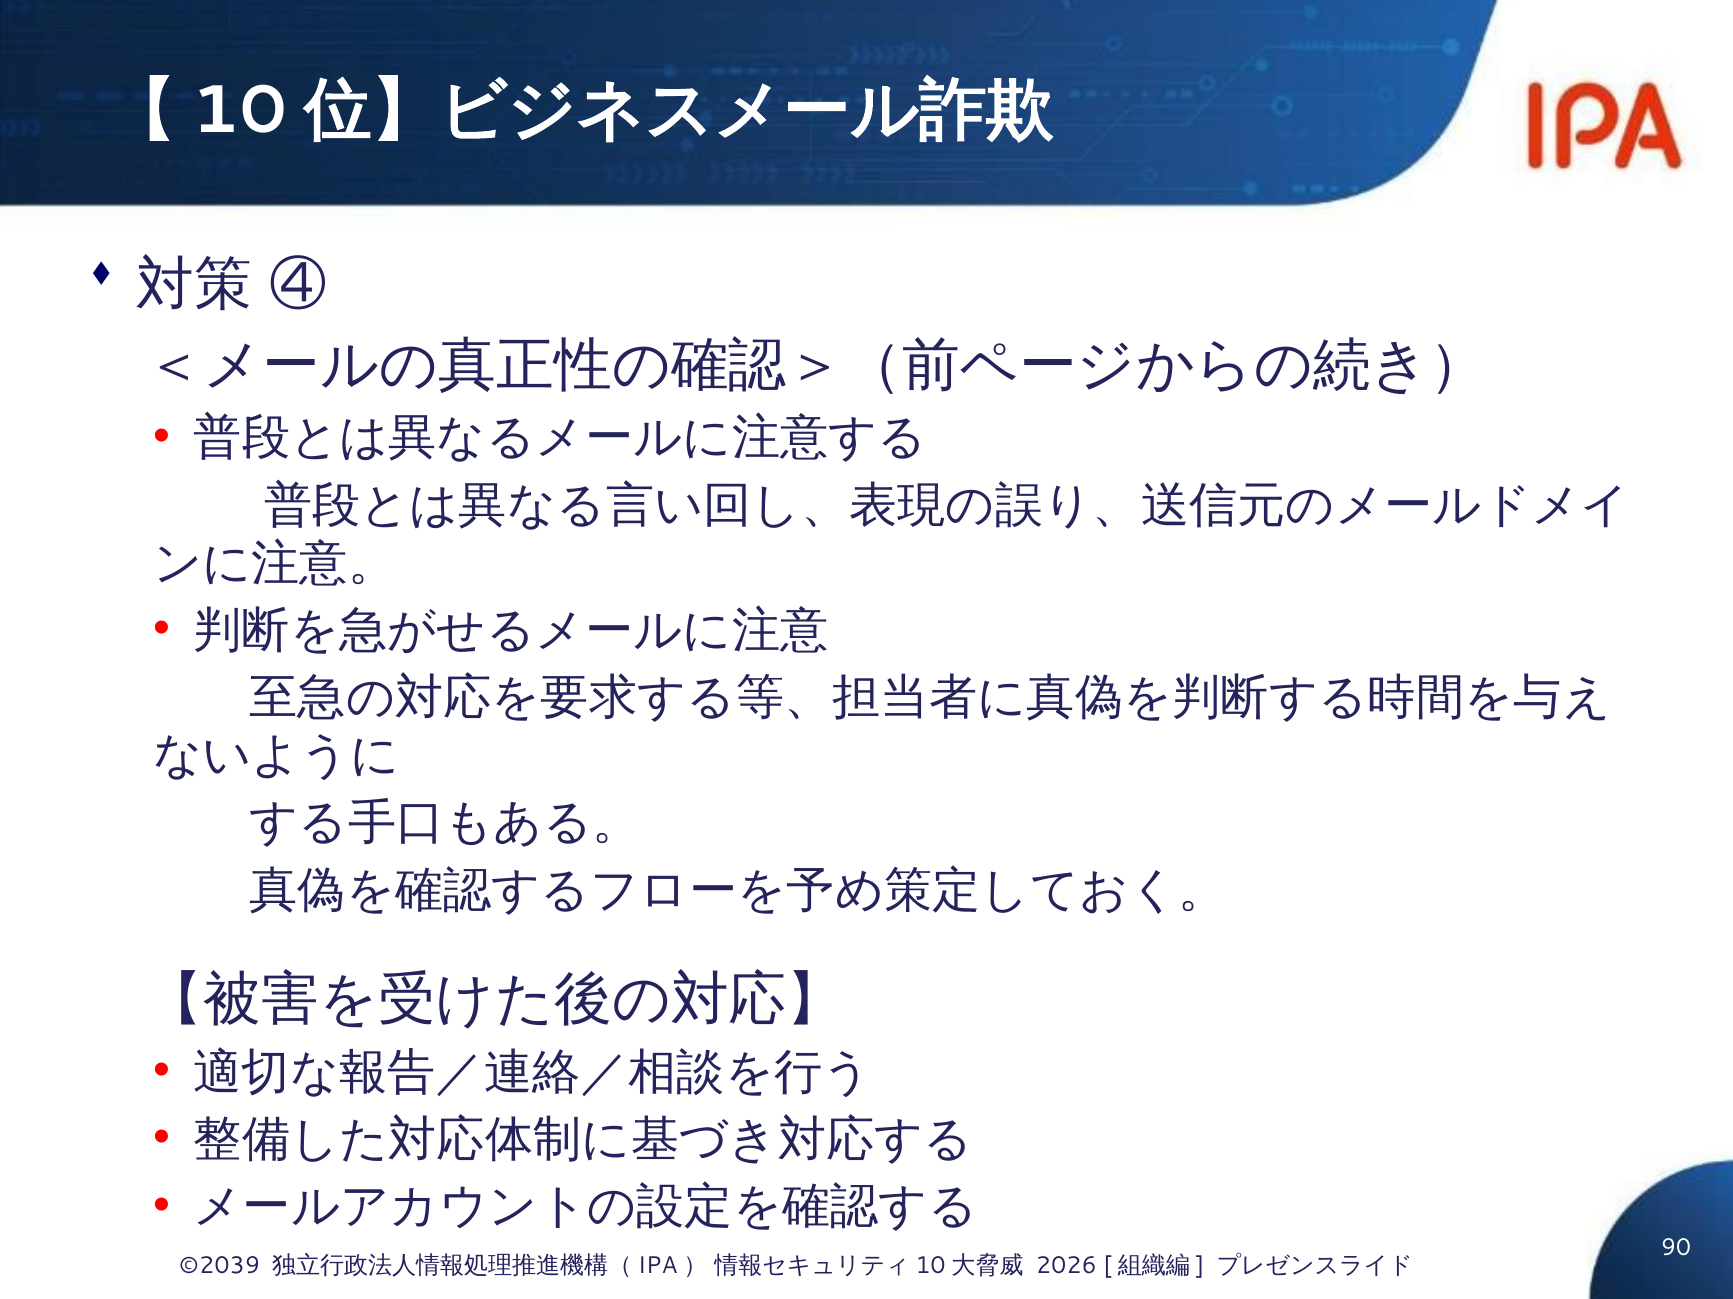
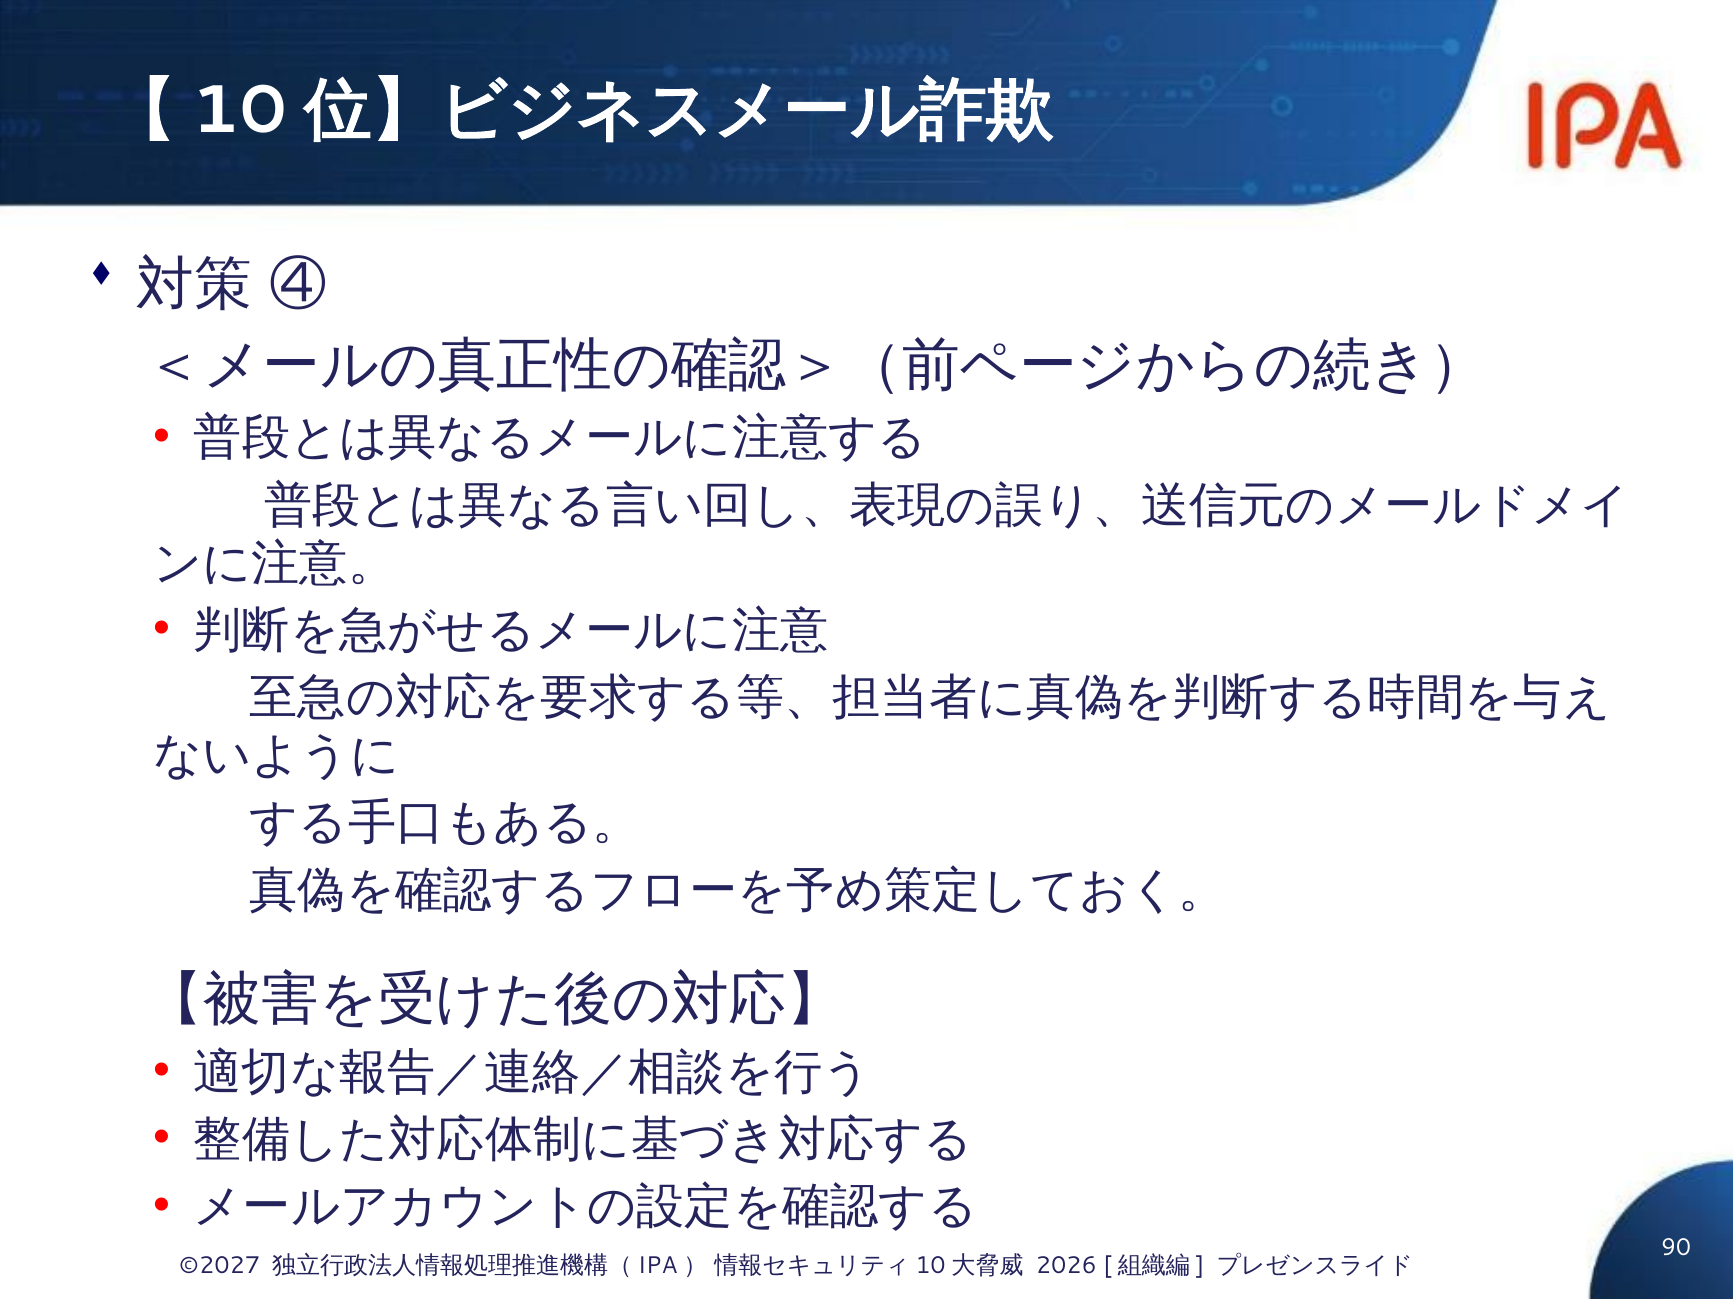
©2039: ©2039 -> ©2027 (219, 1266)
